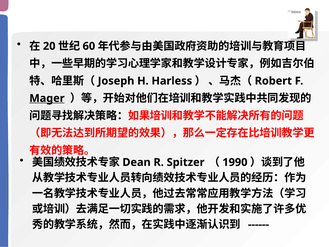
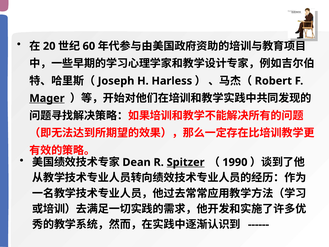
Spitzer underline: none -> present (186, 162)
